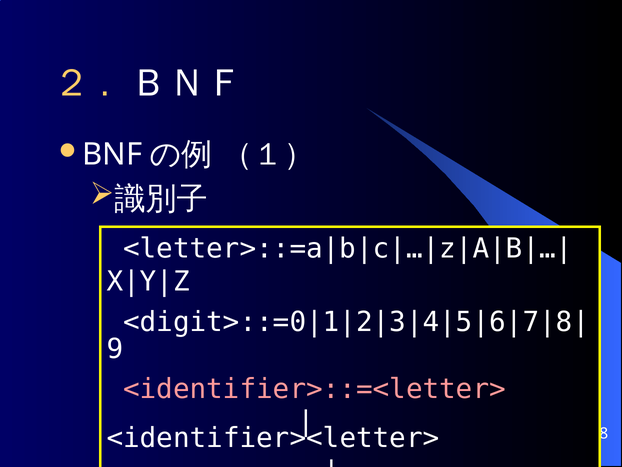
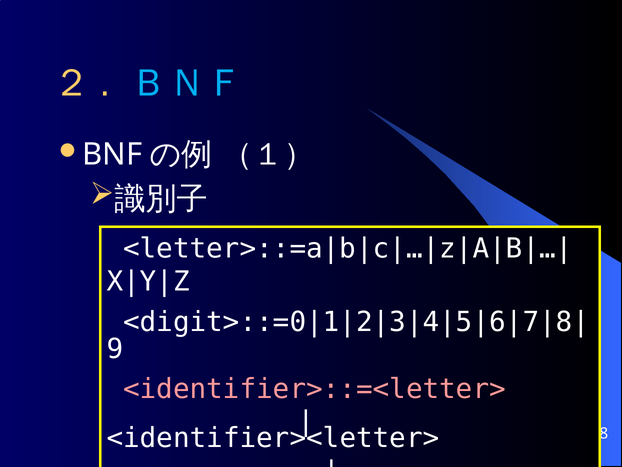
ＢＮＦ colour: white -> light blue (187, 83)
